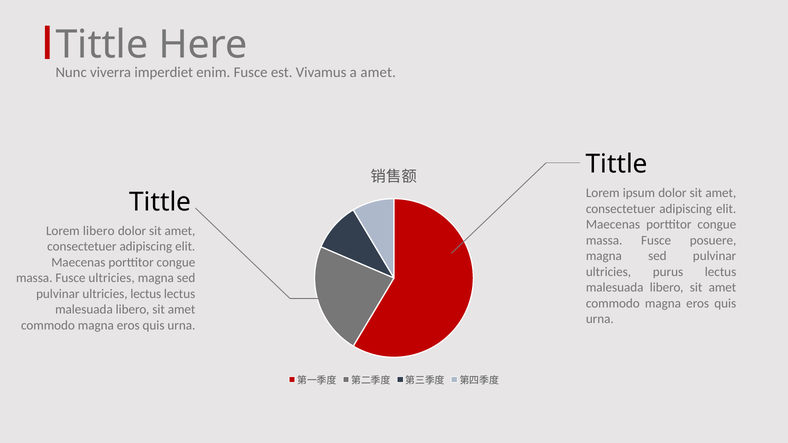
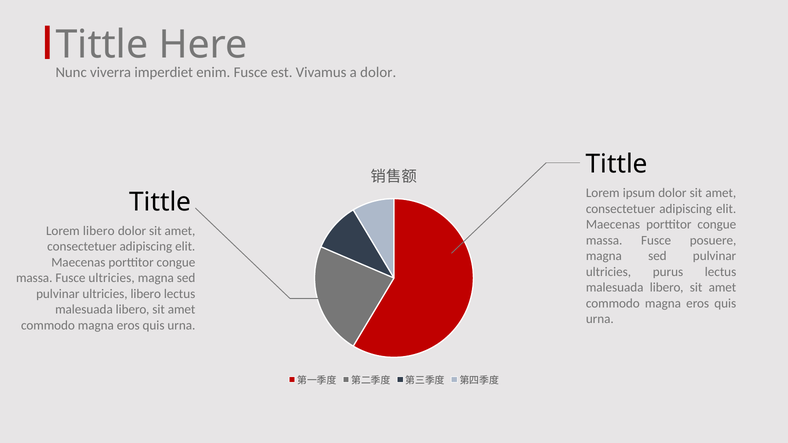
a amet: amet -> dolor (378, 73)
ultricies lectus: lectus -> libero (146, 294)
